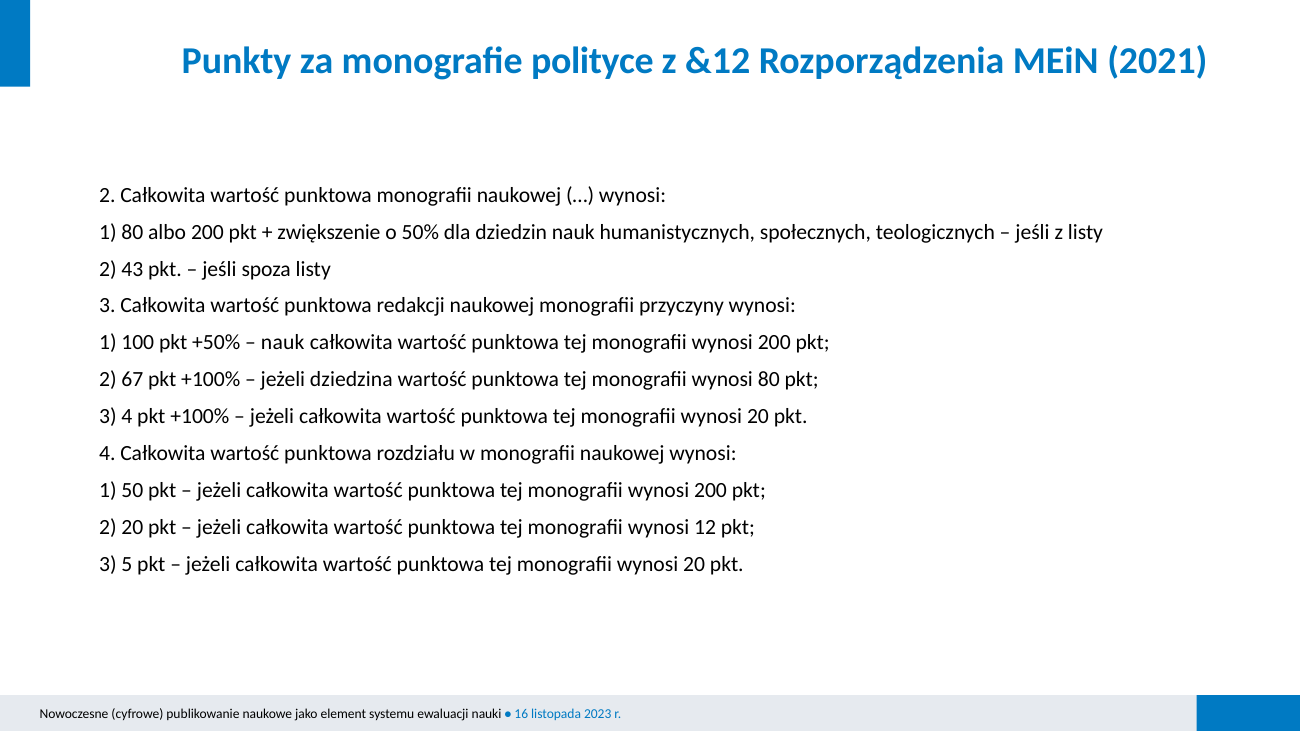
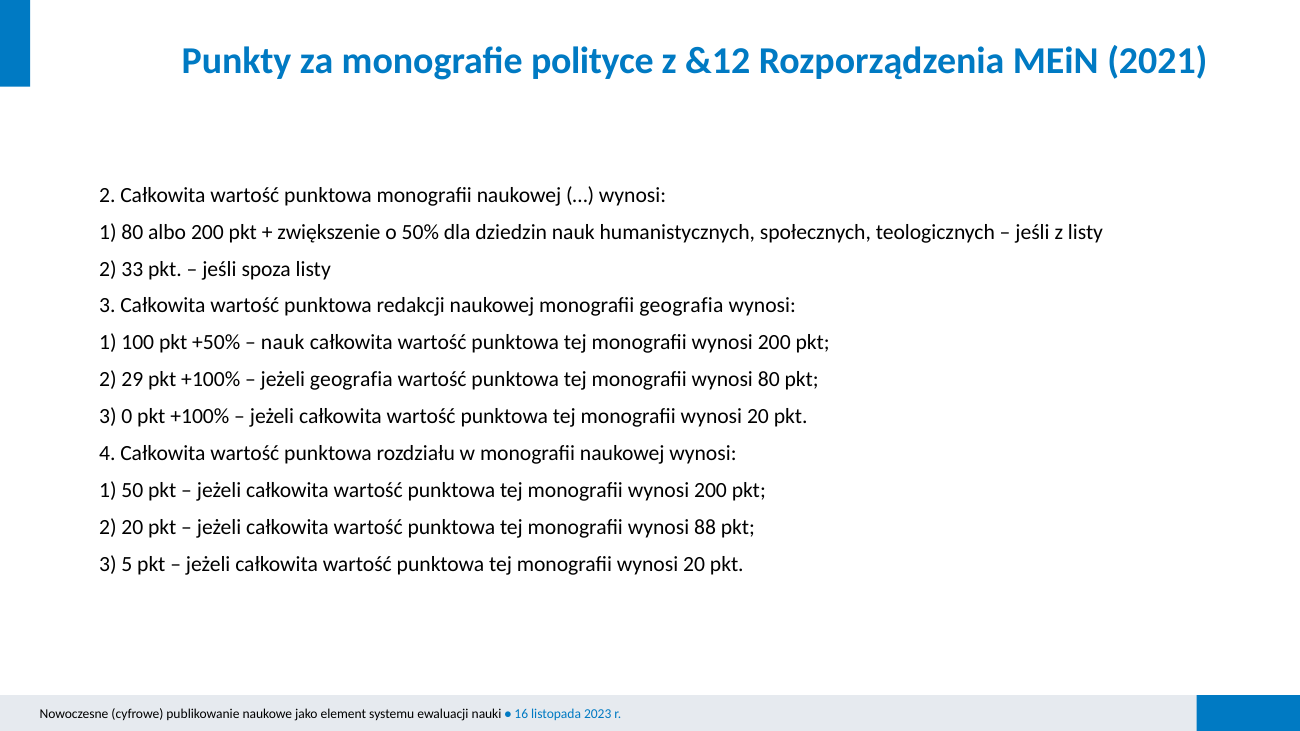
43: 43 -> 33 (132, 269)
monografii przyczyny: przyczyny -> geografia (681, 306)
67: 67 -> 29 (132, 380)
jeżeli dziedzina: dziedzina -> geografia (351, 380)
3 4: 4 -> 0 (127, 417)
12: 12 -> 88 (705, 527)
